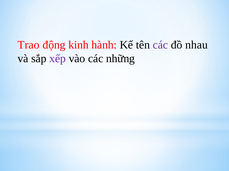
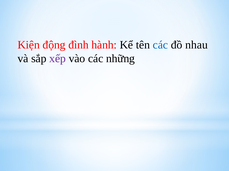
Trao: Trao -> Kiện (29, 45)
kinh: kinh -> đình (78, 45)
các colour: purple -> blue (160, 45)
